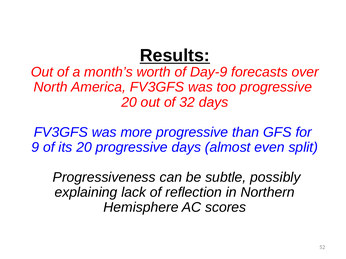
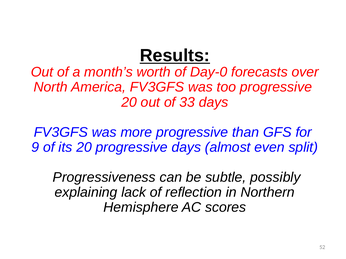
Day-9: Day-9 -> Day-0 (209, 72)
32: 32 -> 33 (187, 102)
